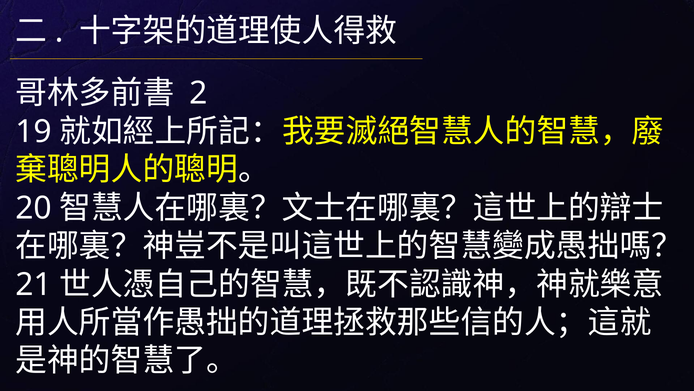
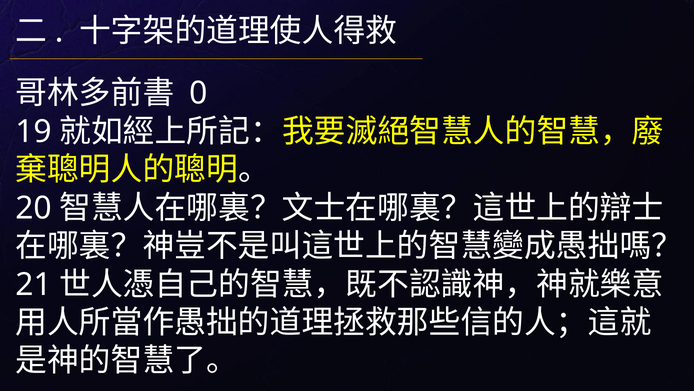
2: 2 -> 0 (198, 93)
